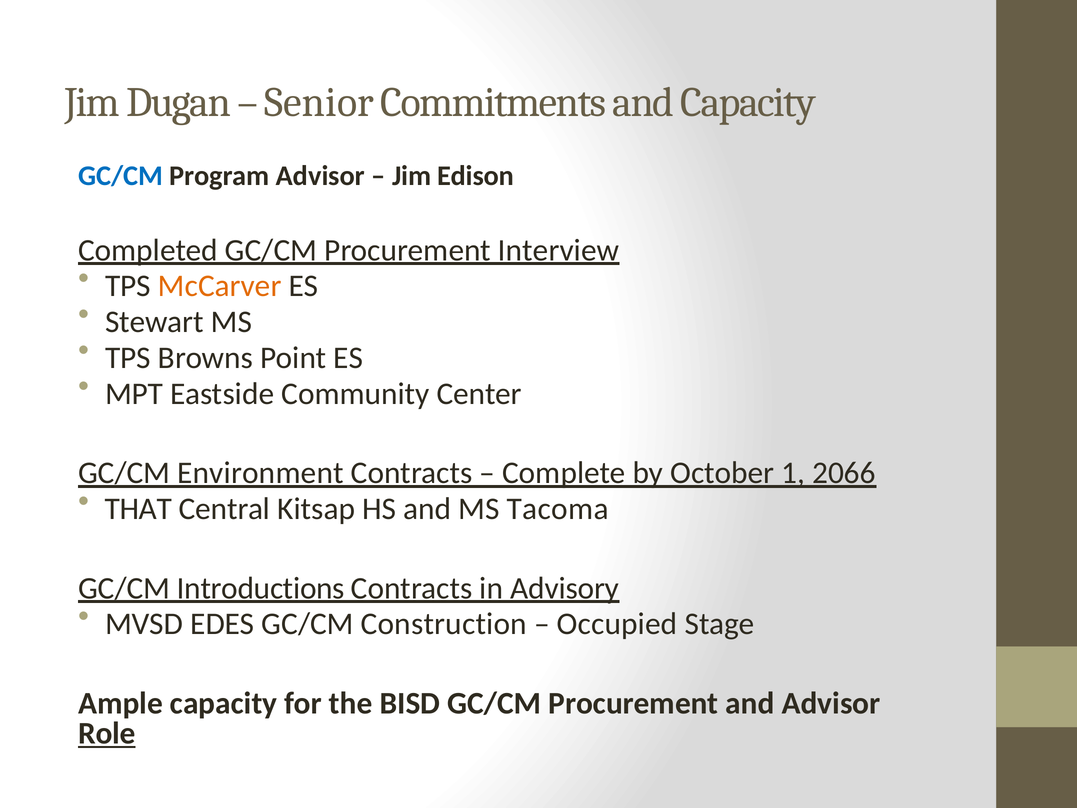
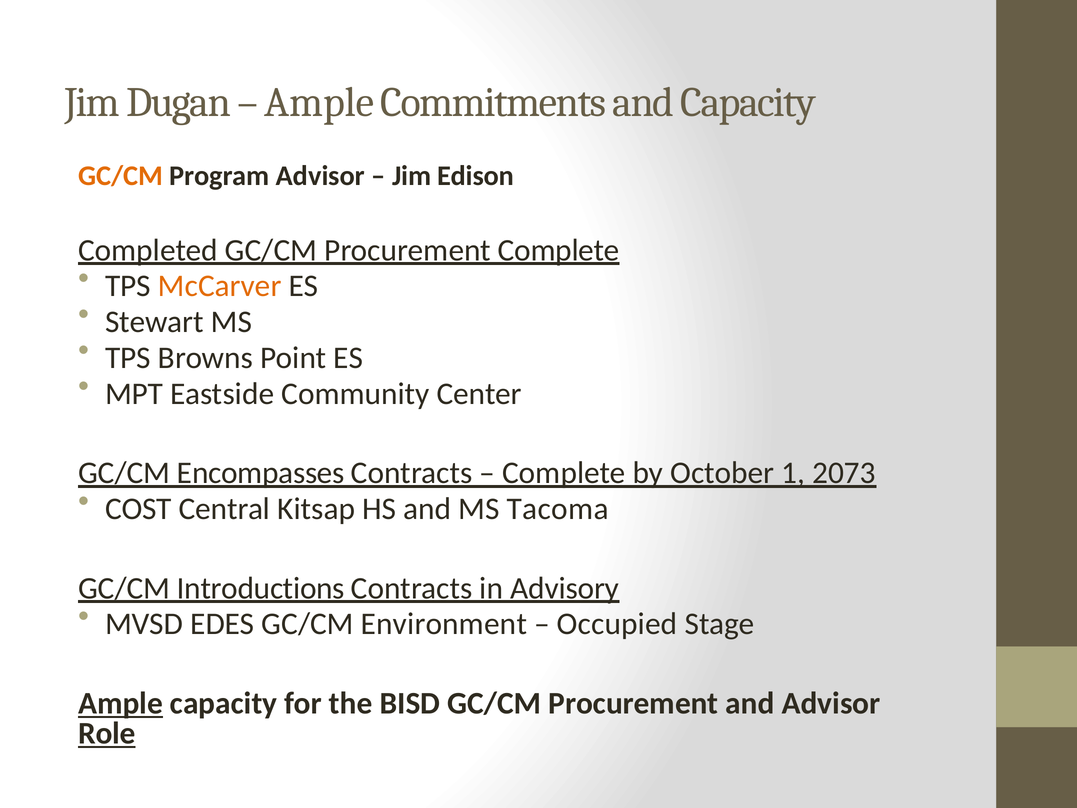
Senior: Senior -> Ample (319, 103)
GC/CM colour: blue -> orange (121, 176)
Procurement Interview: Interview -> Complete (559, 250)
Environment: Environment -> Encompasses (261, 473)
2066: 2066 -> 2073 (844, 473)
THAT: THAT -> COST (138, 509)
Construction: Construction -> Environment (444, 624)
Ample underline: none -> present (121, 703)
